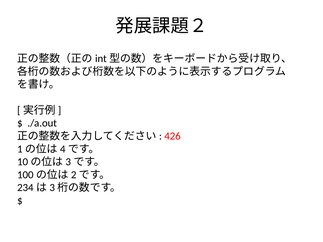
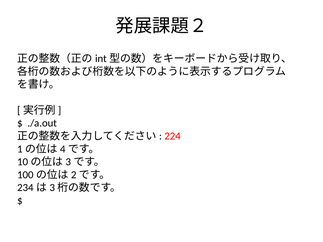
426: 426 -> 224 (172, 136)
